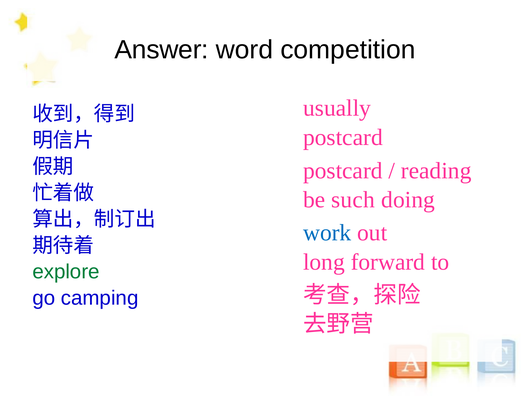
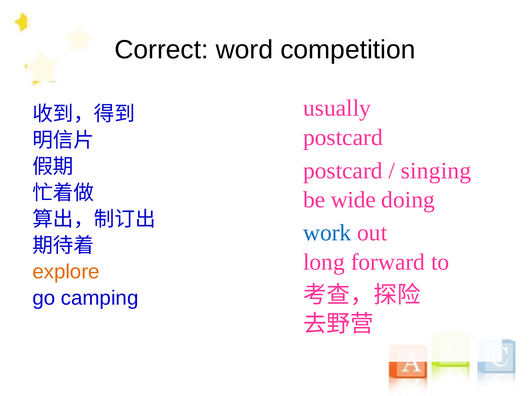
Answer: Answer -> Correct (161, 50)
reading: reading -> singing (436, 171)
such: such -> wide (353, 200)
explore colour: green -> orange (66, 272)
